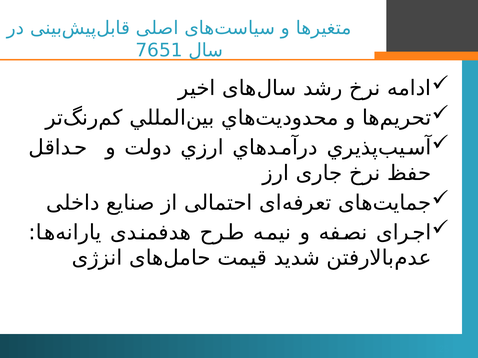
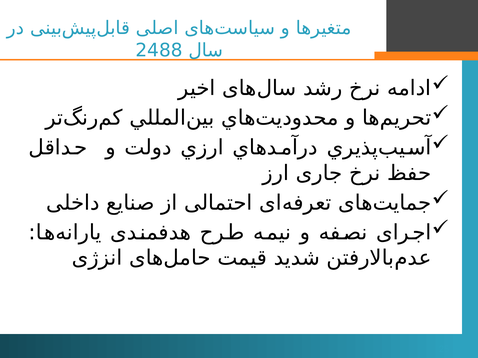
7651: 7651 -> 2488 (159, 50)
